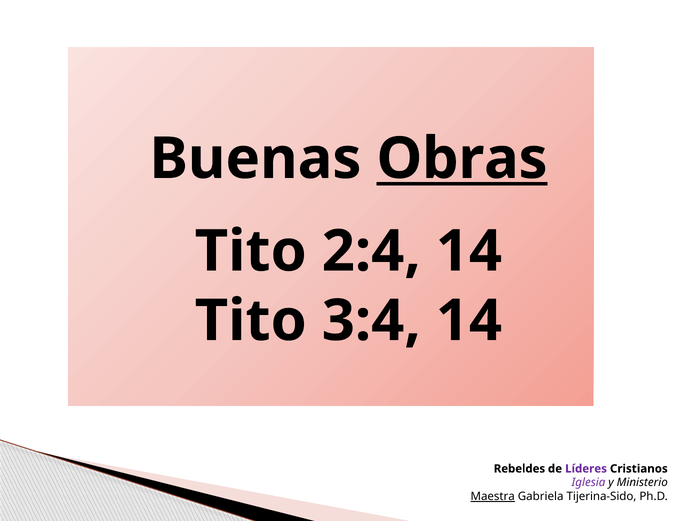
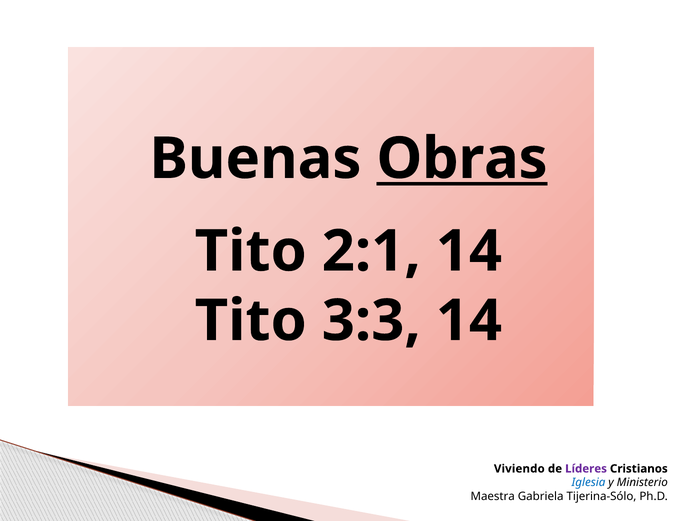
2:4: 2:4 -> 2:1 (371, 252)
3:4: 3:4 -> 3:3 (371, 321)
Rebeldes: Rebeldes -> Viviendo (519, 469)
Iglesia colour: purple -> blue (588, 483)
Maestra underline: present -> none (493, 497)
Tijerina-Sido: Tijerina-Sido -> Tijerina-Sólo (602, 497)
